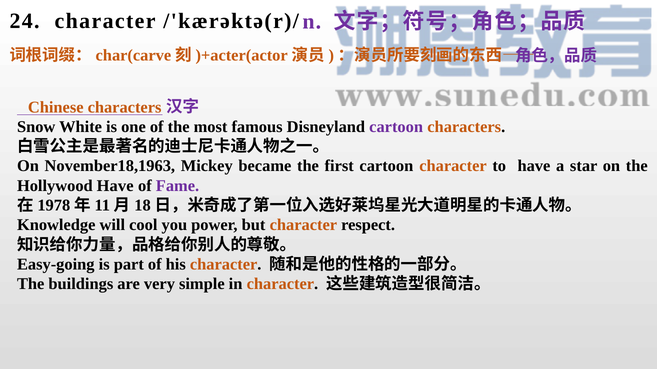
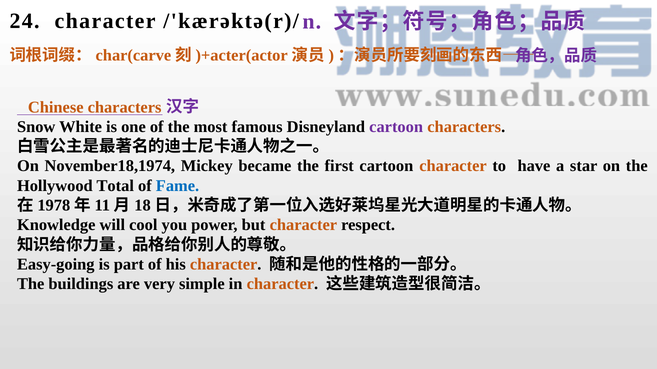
November18,1963: November18,1963 -> November18,1974 (110, 166)
Hollywood Have: Have -> Total (115, 186)
Fame colour: purple -> blue (178, 186)
